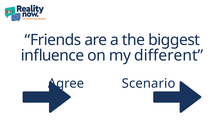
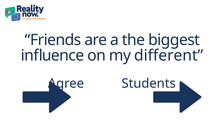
Scenario: Scenario -> Students (149, 83)
